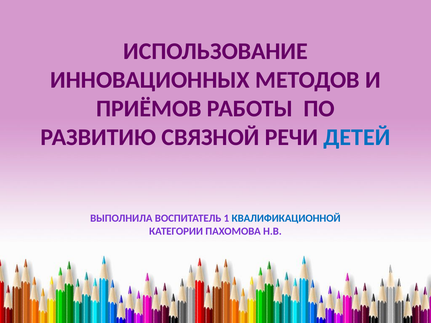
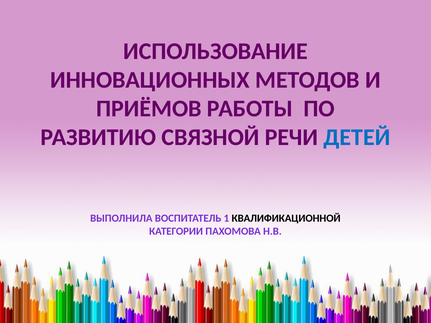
КВАЛИФИКАЦИОННОЙ colour: blue -> black (286, 219)
